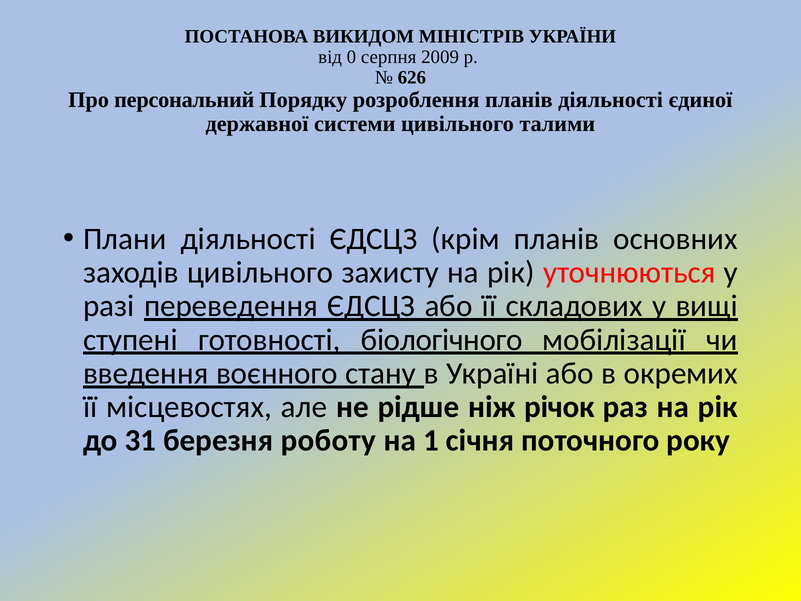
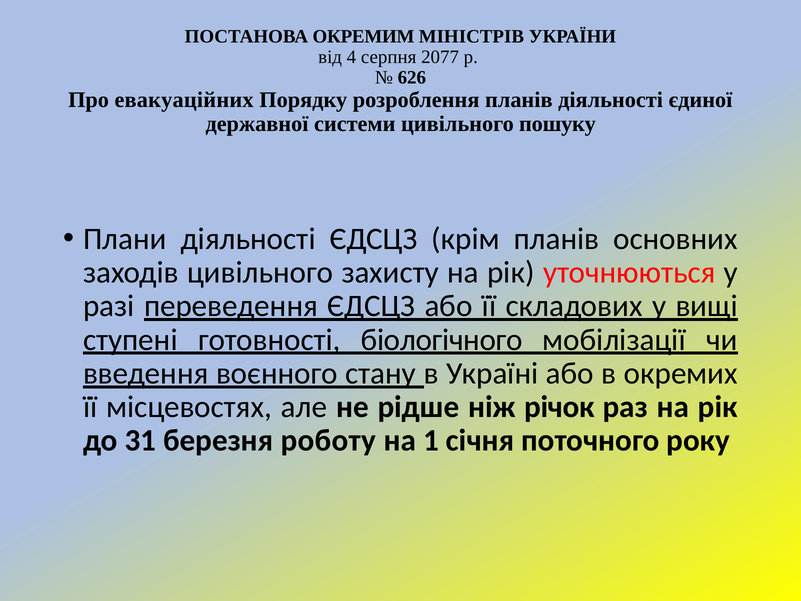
ВИКИДОМ: ВИКИДОМ -> ОКРЕМИМ (364, 37)
0: 0 -> 4 (351, 57)
2009: 2009 -> 2077 (440, 57)
персональний: персональний -> евакуаційних (184, 100)
талими: талими -> пошуку (557, 124)
